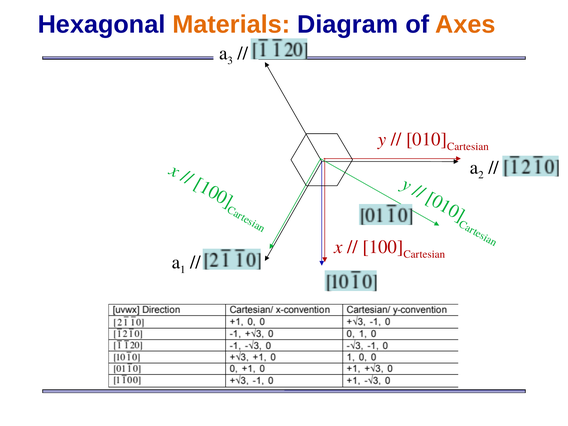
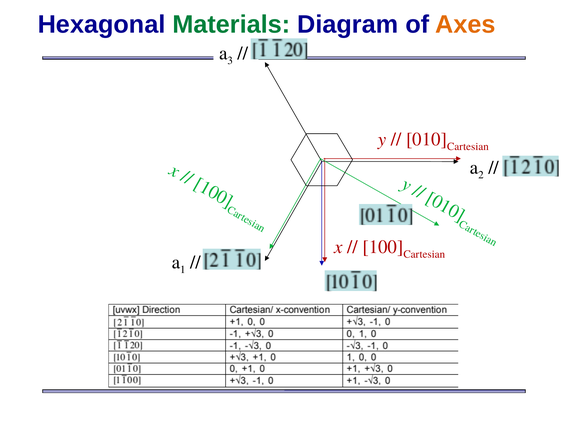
Materials colour: orange -> green (231, 25)
